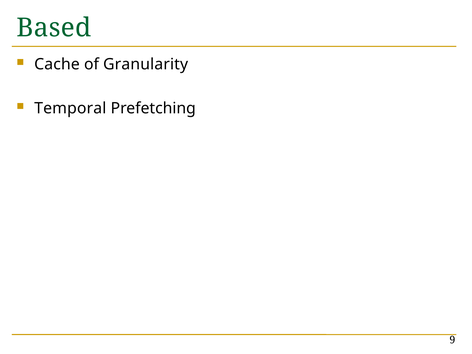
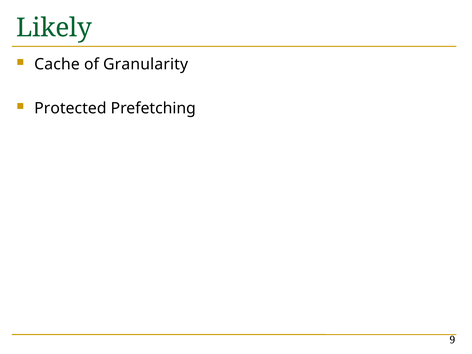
Based: Based -> Likely (54, 28)
Temporal: Temporal -> Protected (70, 108)
